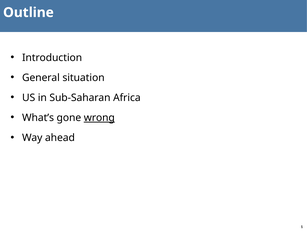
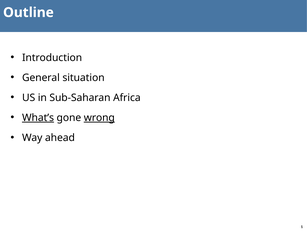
What’s underline: none -> present (38, 117)
